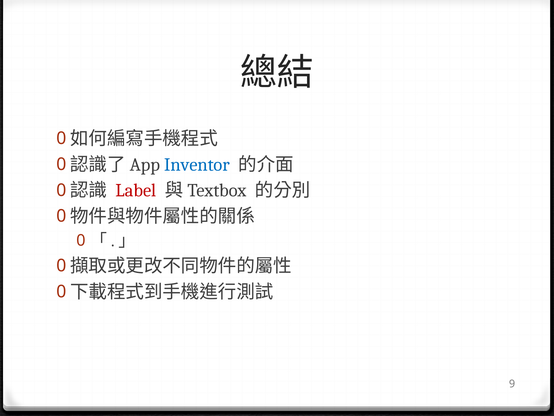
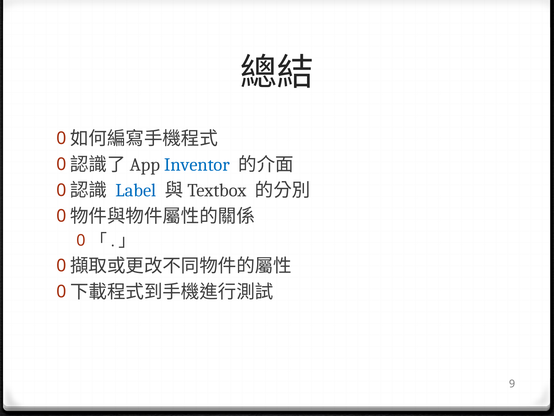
Label colour: red -> blue (136, 190)
